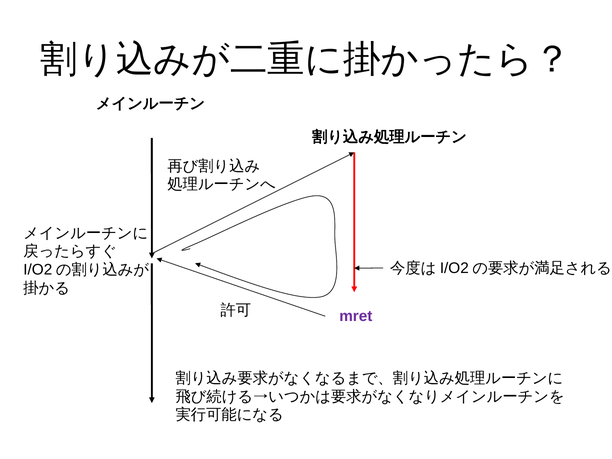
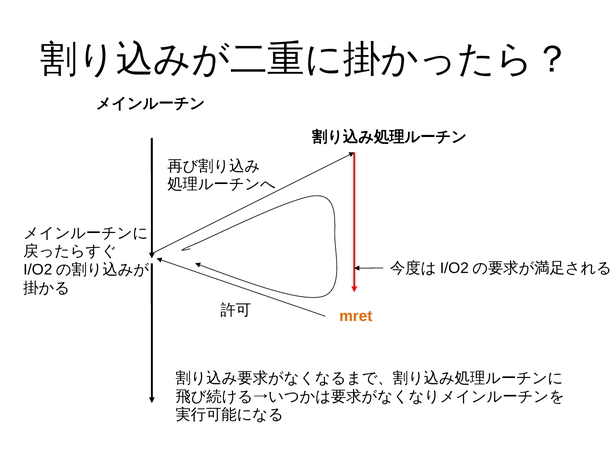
mret colour: purple -> orange (356, 316)
